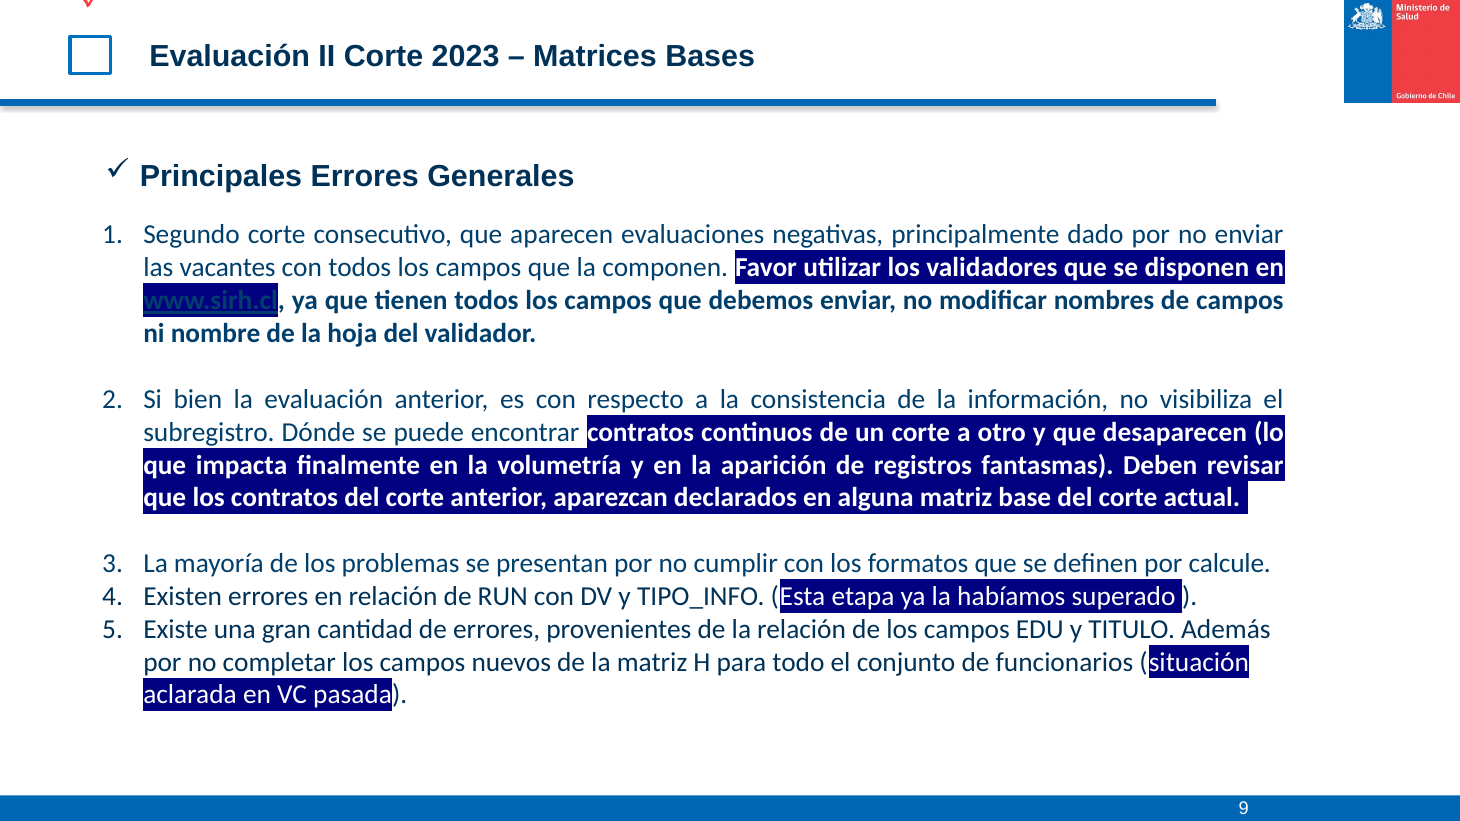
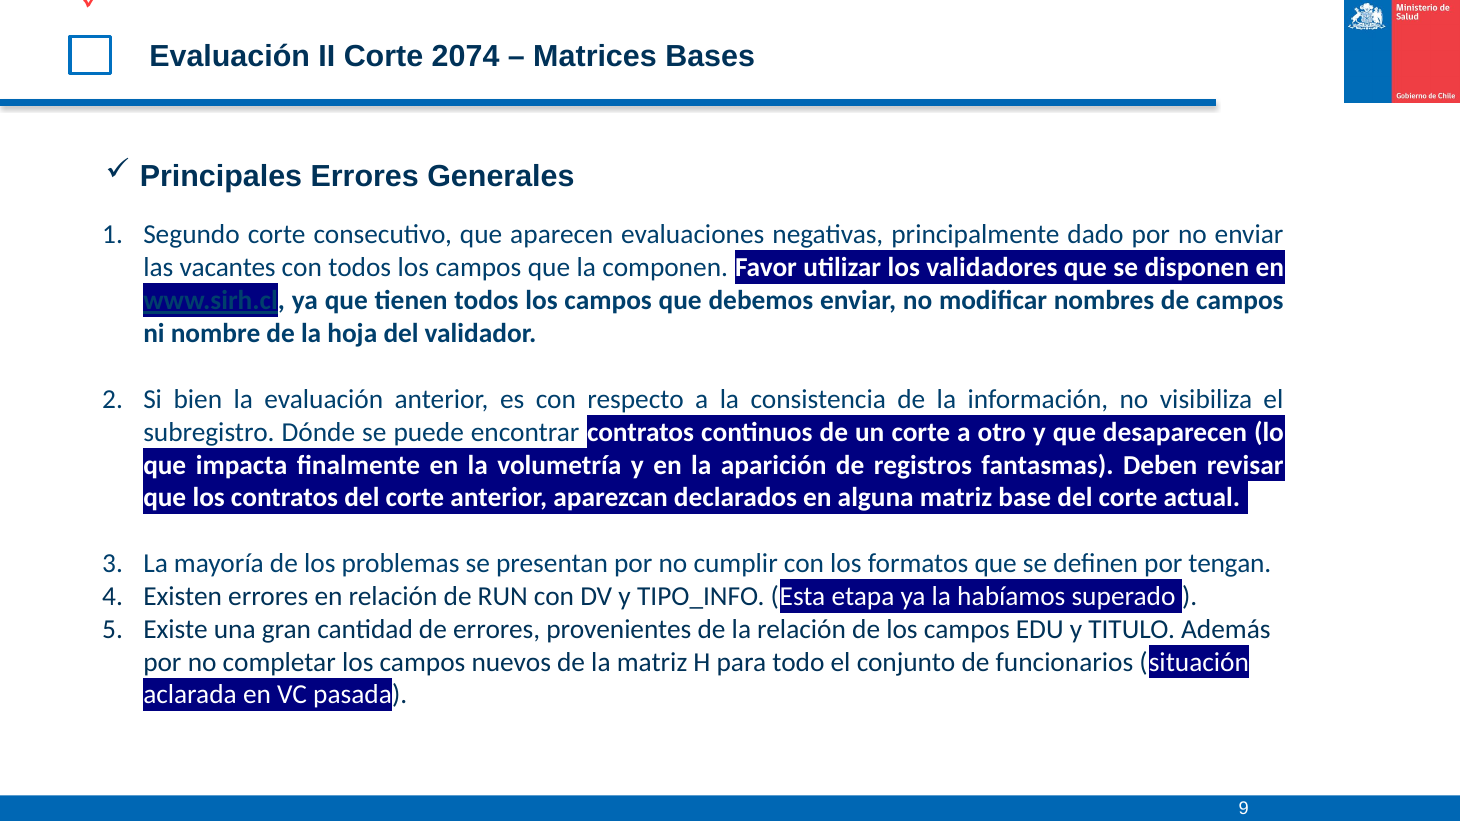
2023: 2023 -> 2074 (466, 57)
calcule: calcule -> tengan (1230, 564)
